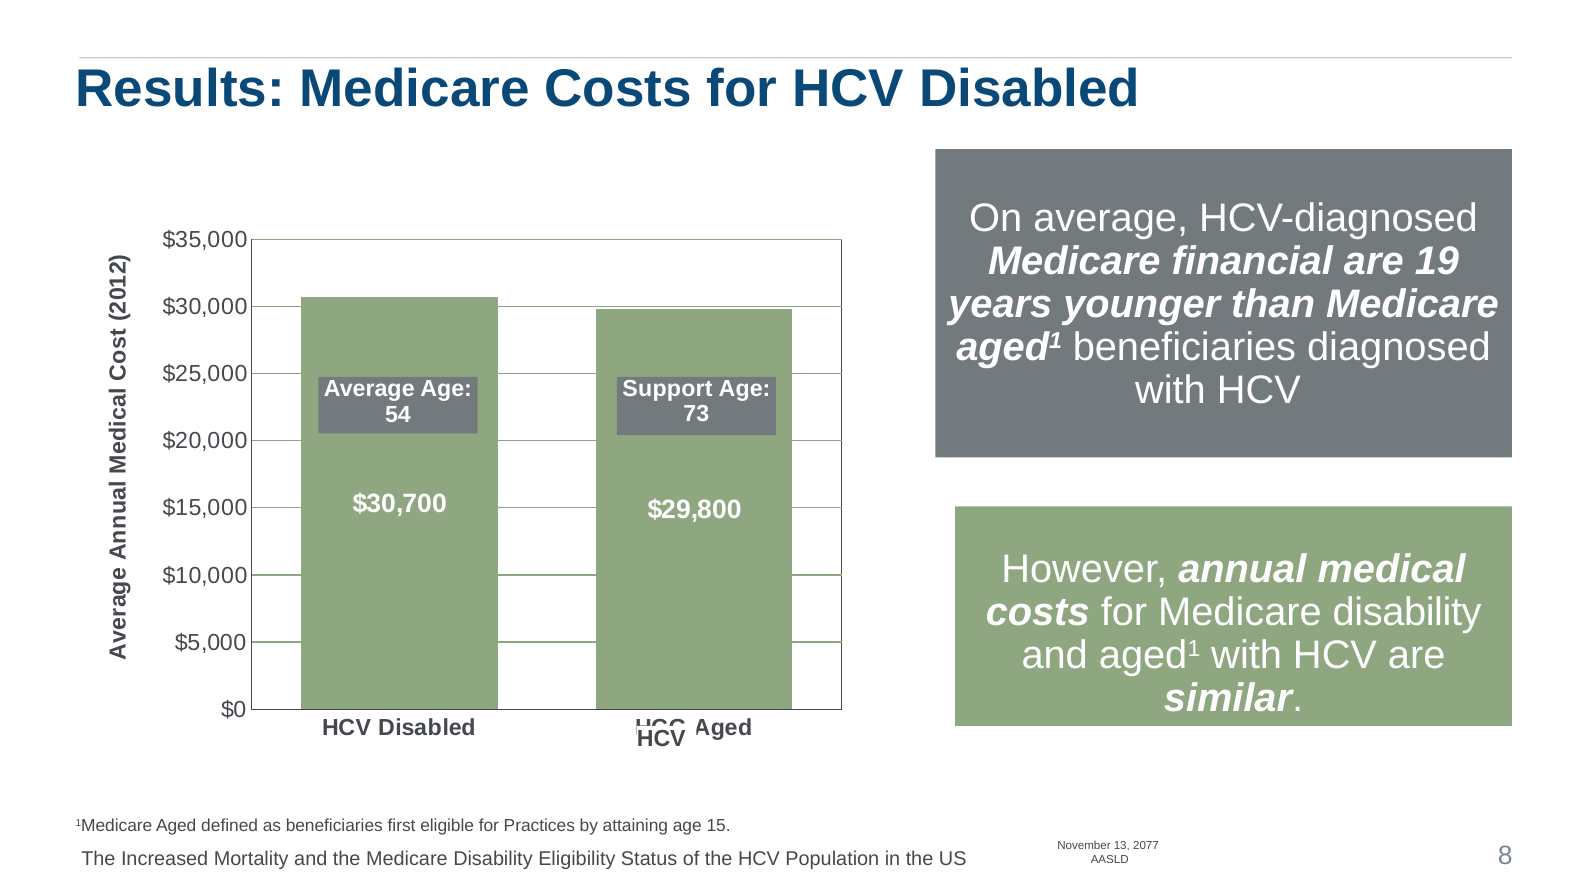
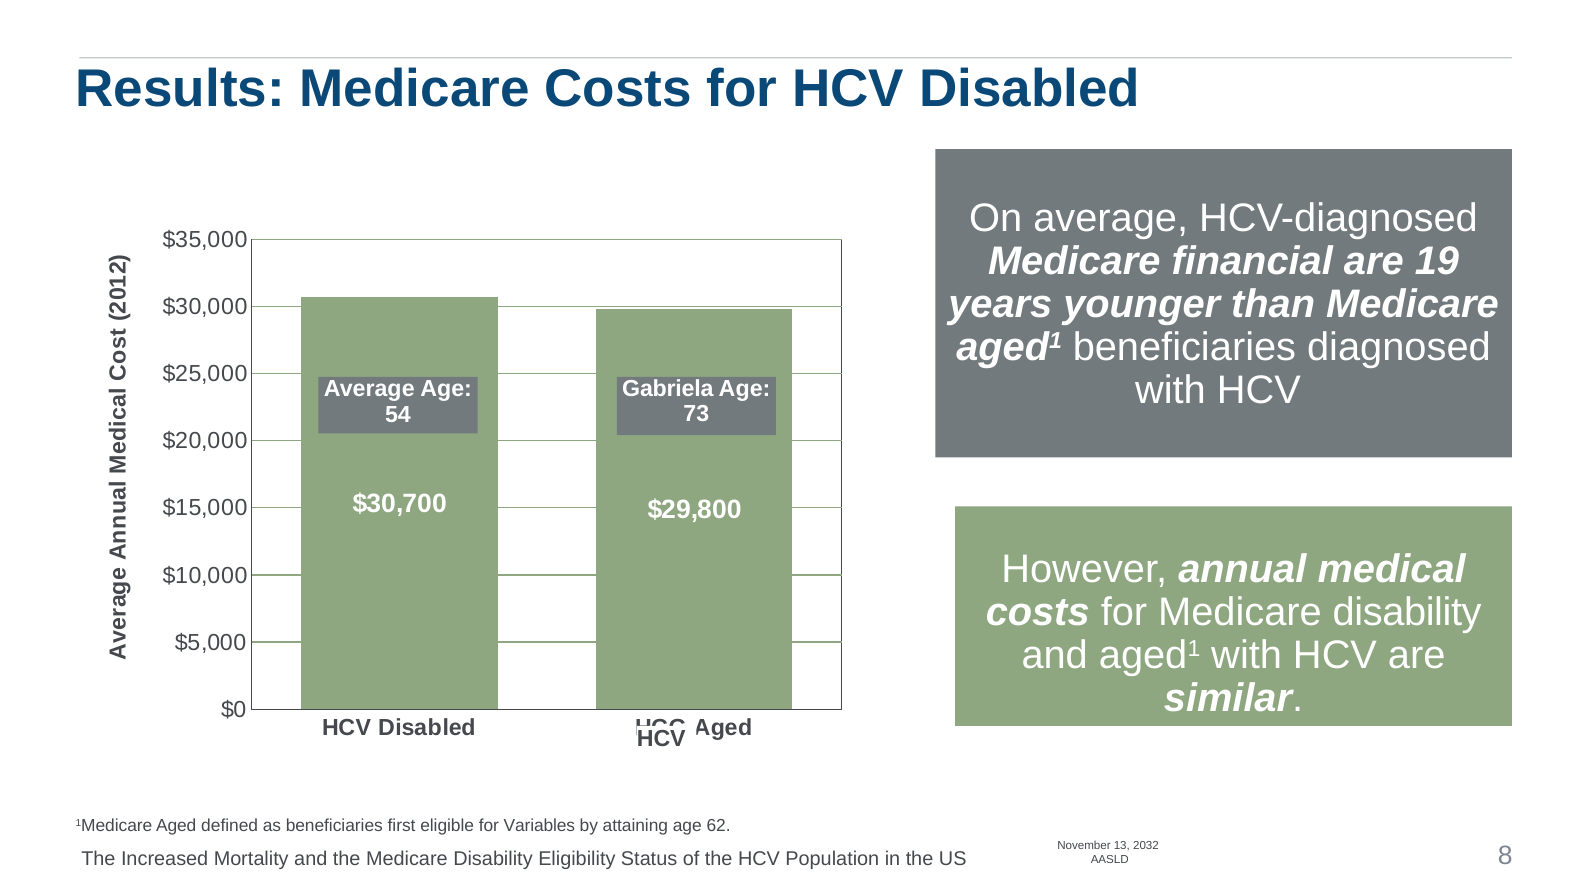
Support: Support -> Gabriela (668, 389)
Practices: Practices -> Variables (539, 827)
15: 15 -> 62 (719, 827)
2077: 2077 -> 2032 (1146, 846)
